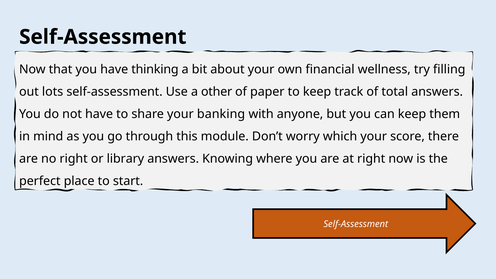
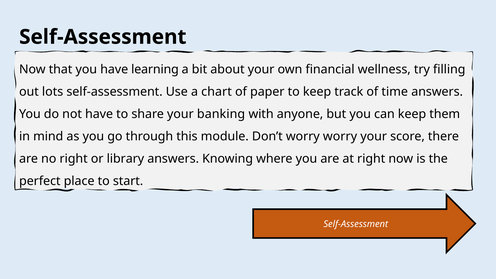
thinking: thinking -> learning (155, 70)
other: other -> chart (217, 92)
total: total -> time (395, 92)
worry which: which -> worry (340, 136)
